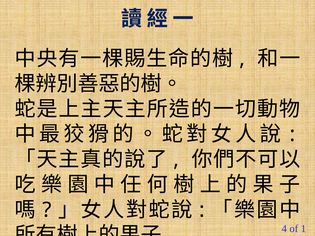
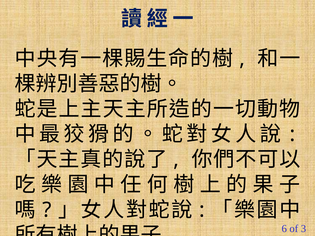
4: 4 -> 6 (284, 229)
1: 1 -> 3 (303, 229)
